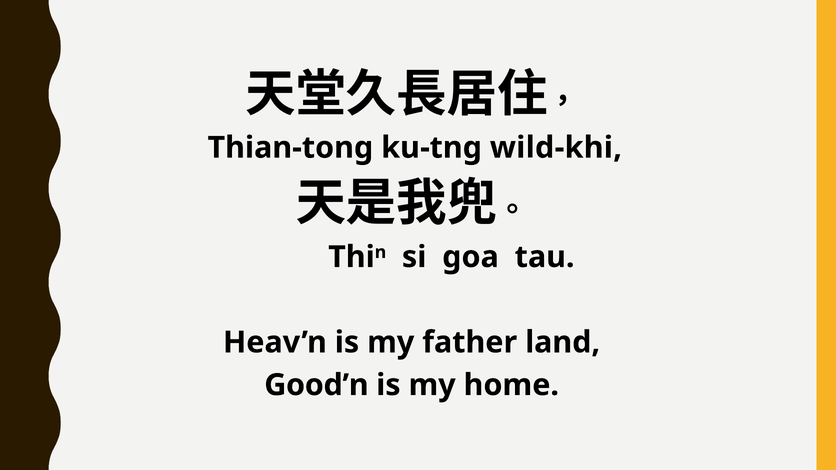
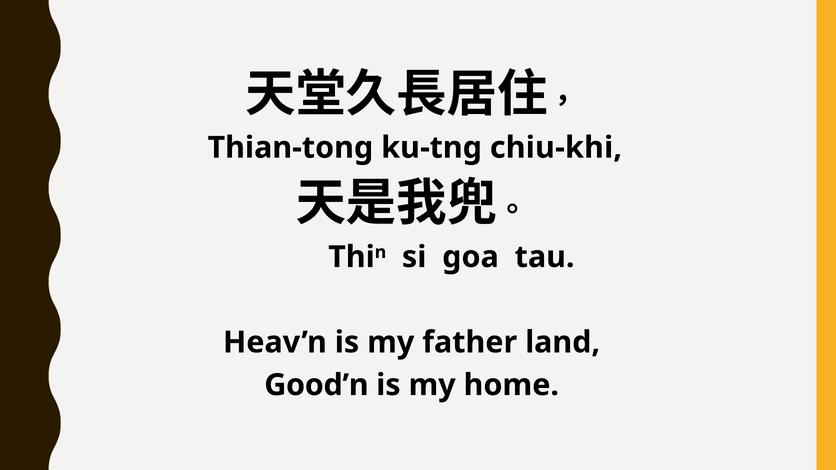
wild-khi: wild-khi -> chiu-khi (556, 148)
